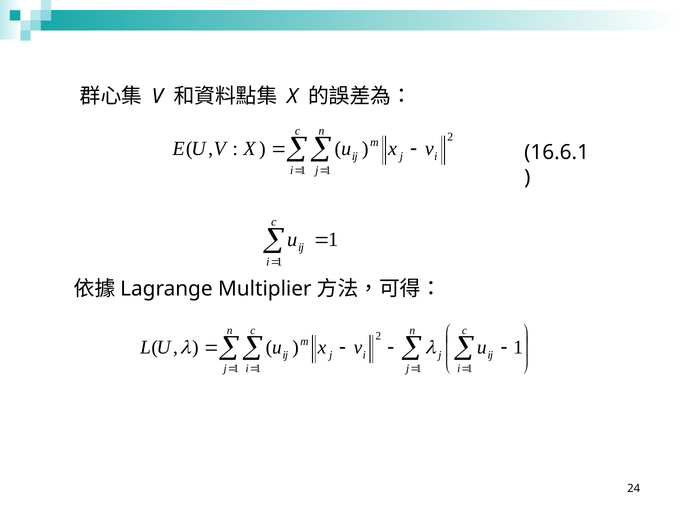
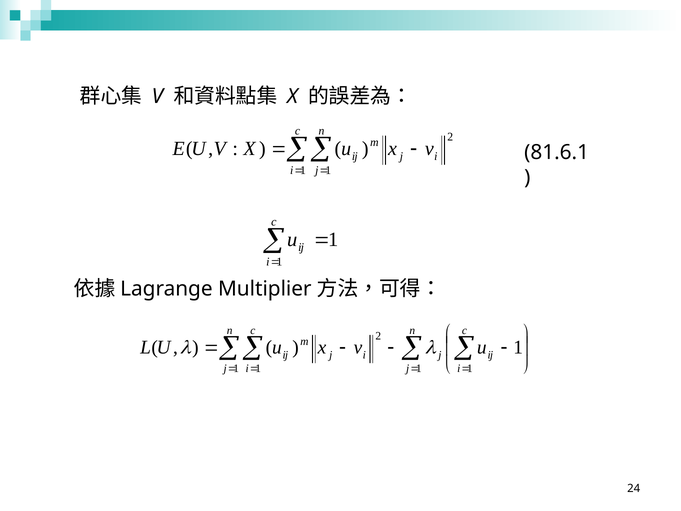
16.6.1: 16.6.1 -> 81.6.1 (557, 152)
